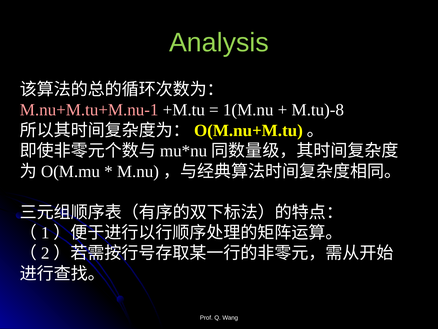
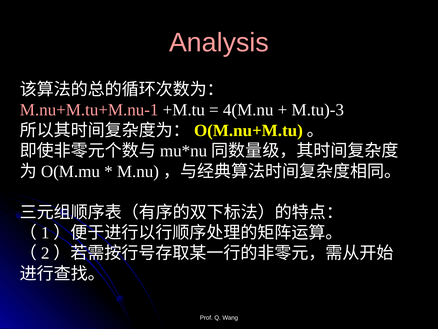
Analysis colour: light green -> pink (219, 42)
1(M.nu: 1(M.nu -> 4(M.nu (248, 110)
M.tu)-8: M.tu)-8 -> M.tu)-3 (318, 110)
